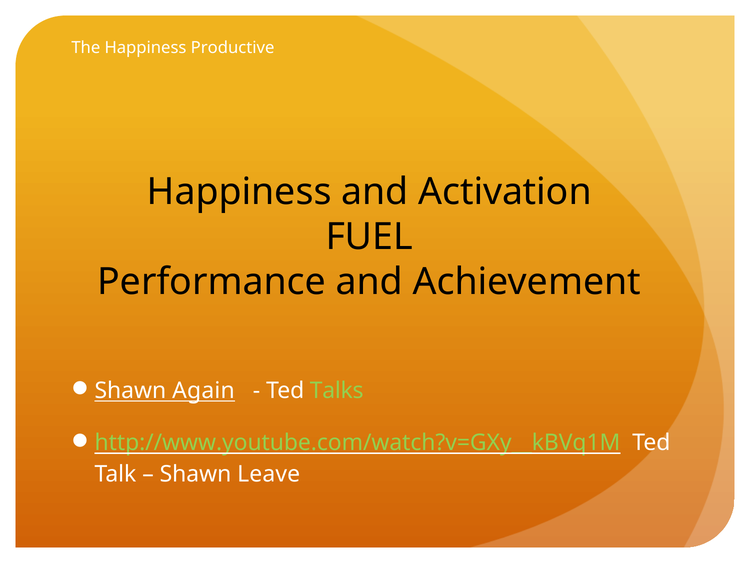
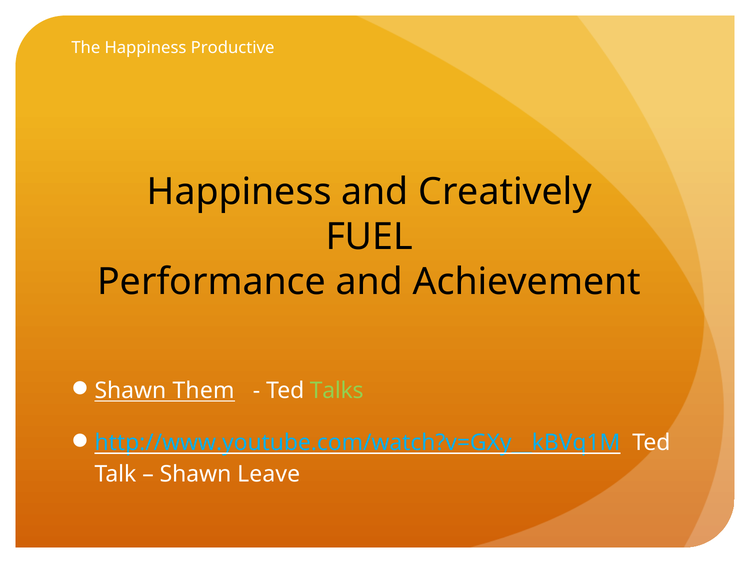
Activation: Activation -> Creatively (505, 192)
Again: Again -> Them (203, 390)
http://www.youtube.com/watch?v=GXy__kBVq1M colour: light green -> light blue (357, 442)
